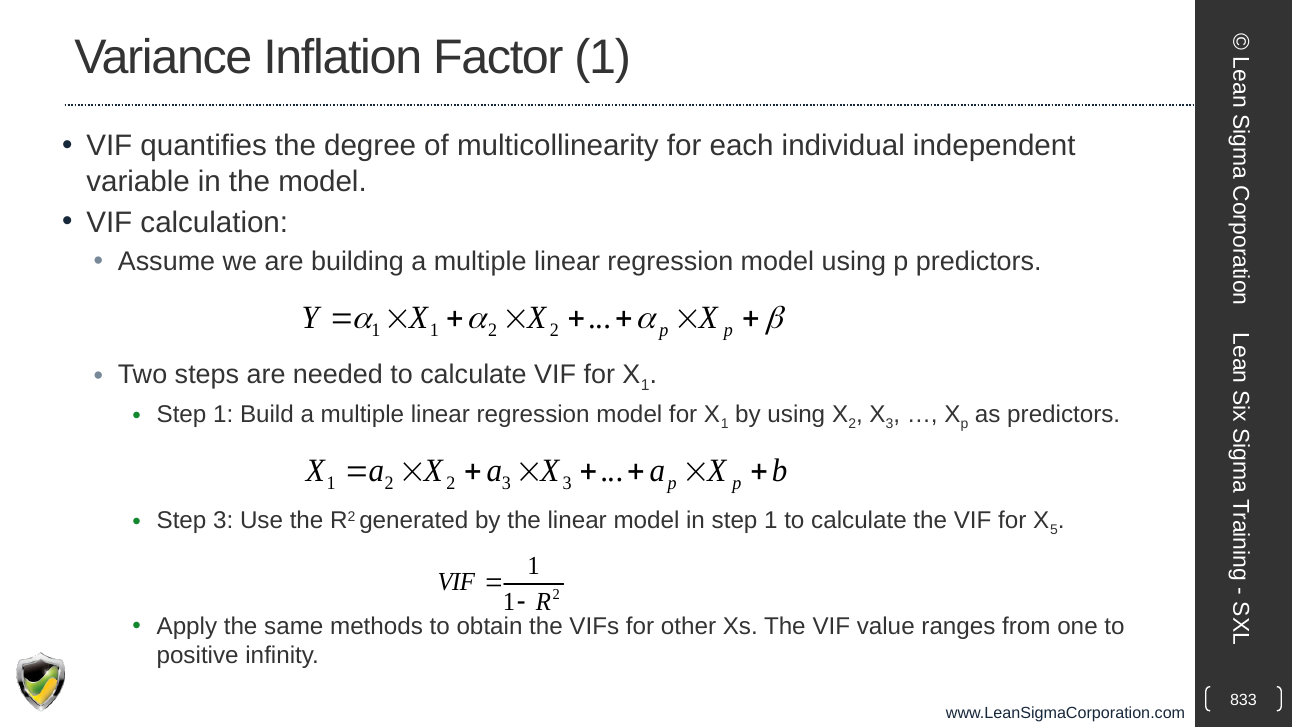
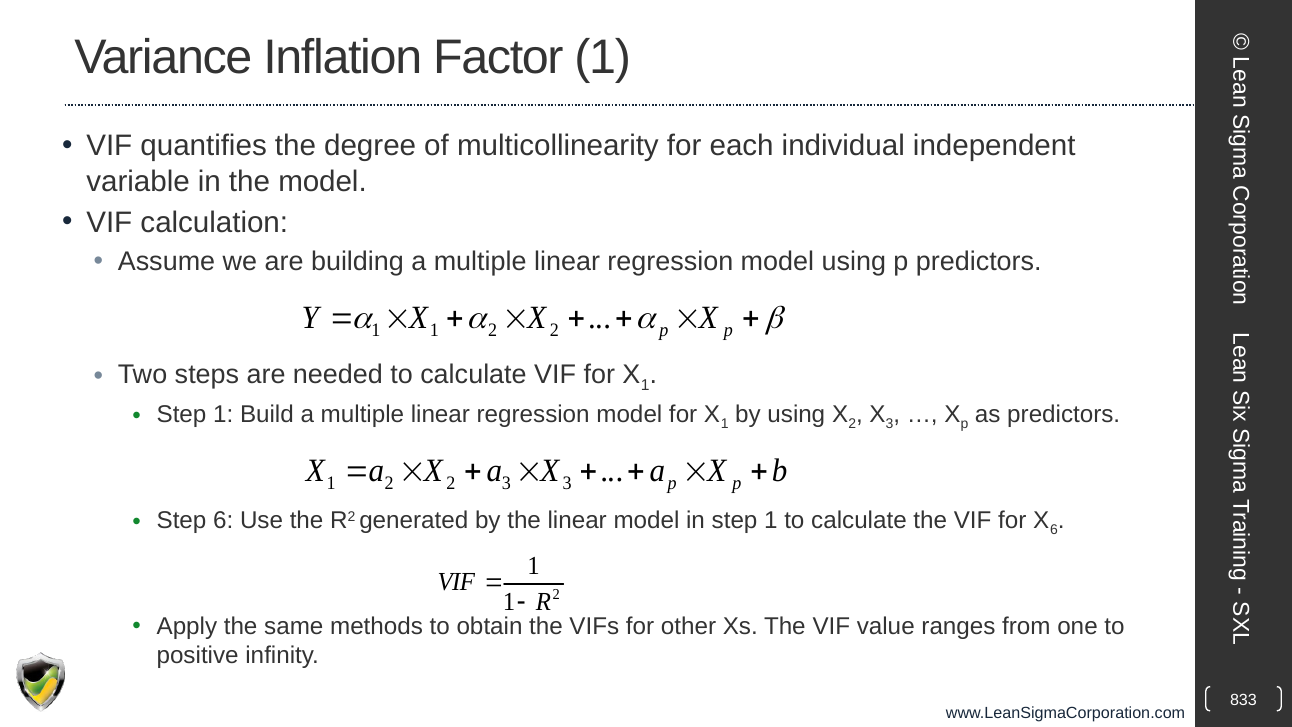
Step 3: 3 -> 6 (223, 520)
5: 5 -> 6 (1054, 530)
